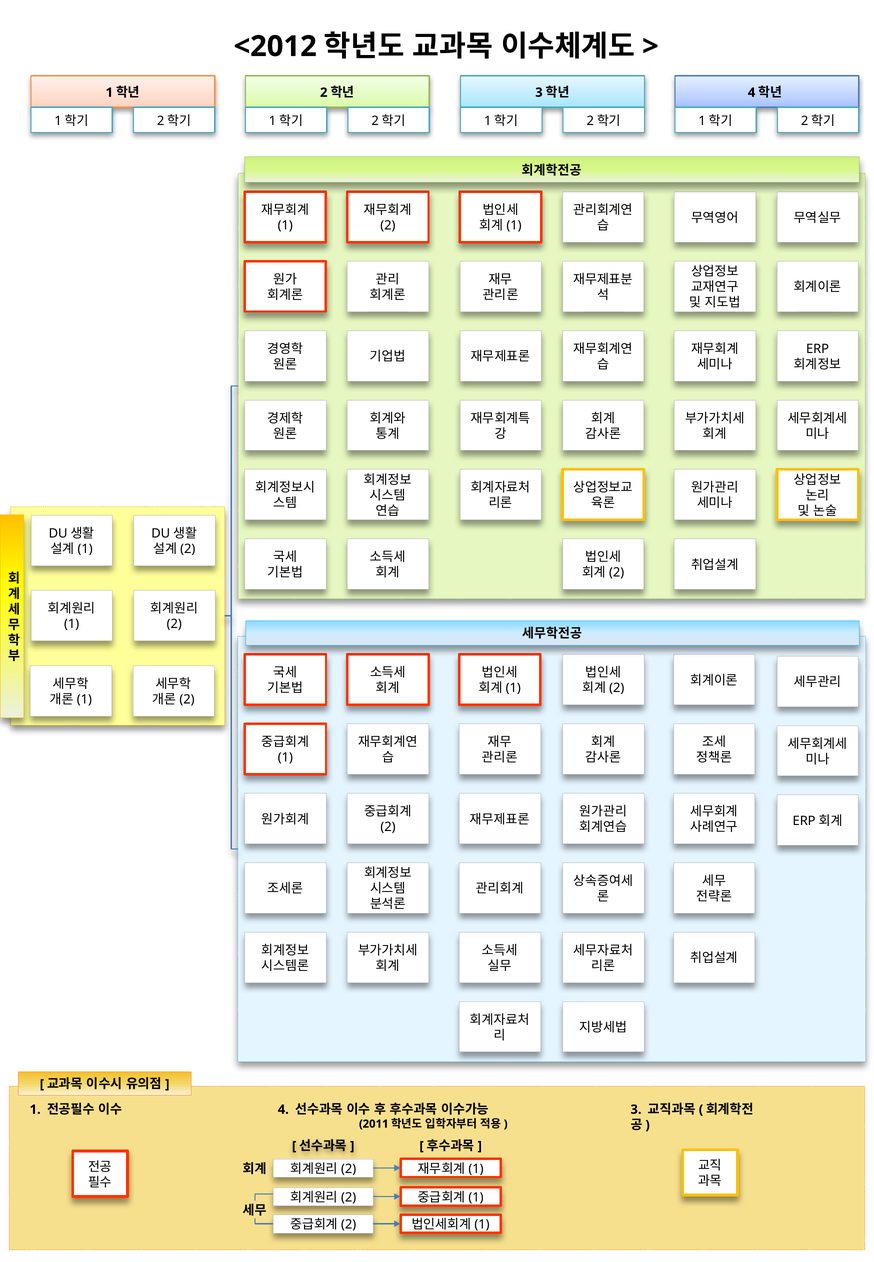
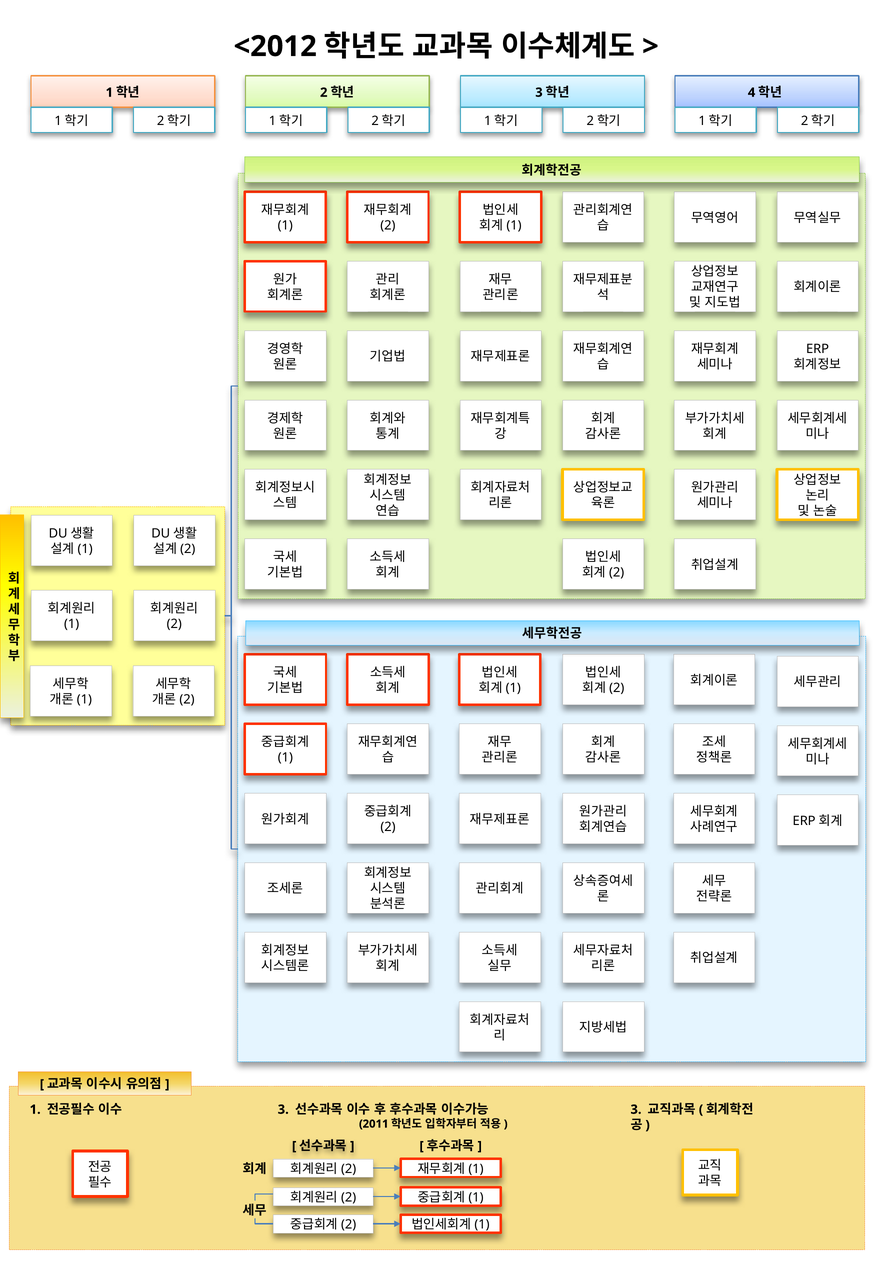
4: 4 -> 3 (283, 1110)
